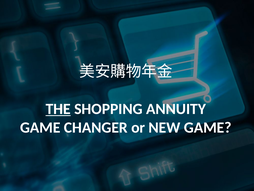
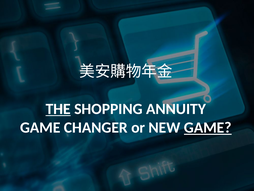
GAME underline: none -> present (208, 127)
